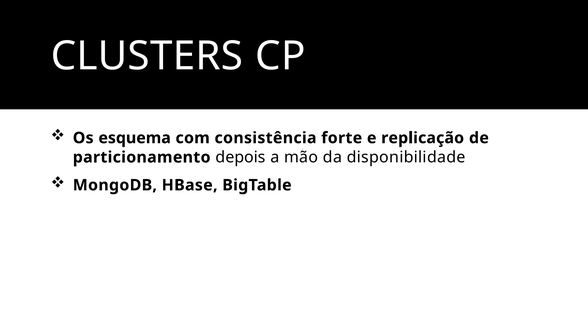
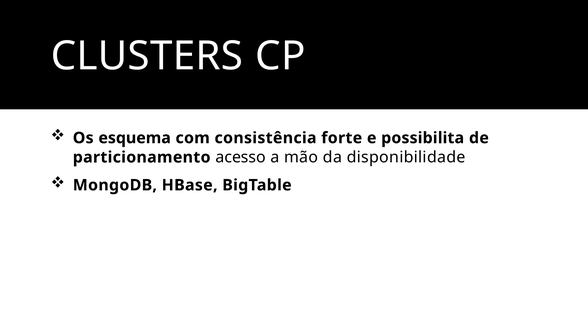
replicação: replicação -> possibilita (423, 138)
depois: depois -> acesso (241, 157)
